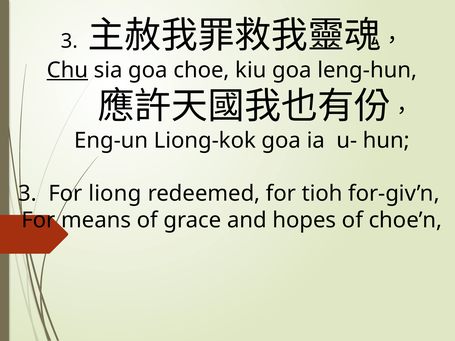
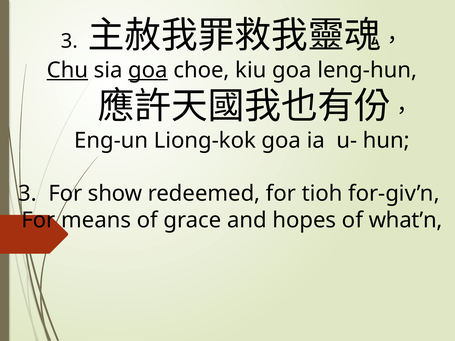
goa underline: none -> present (148, 70)
liong: liong -> show (115, 194)
choe’n: choe’n -> what’n (406, 220)
